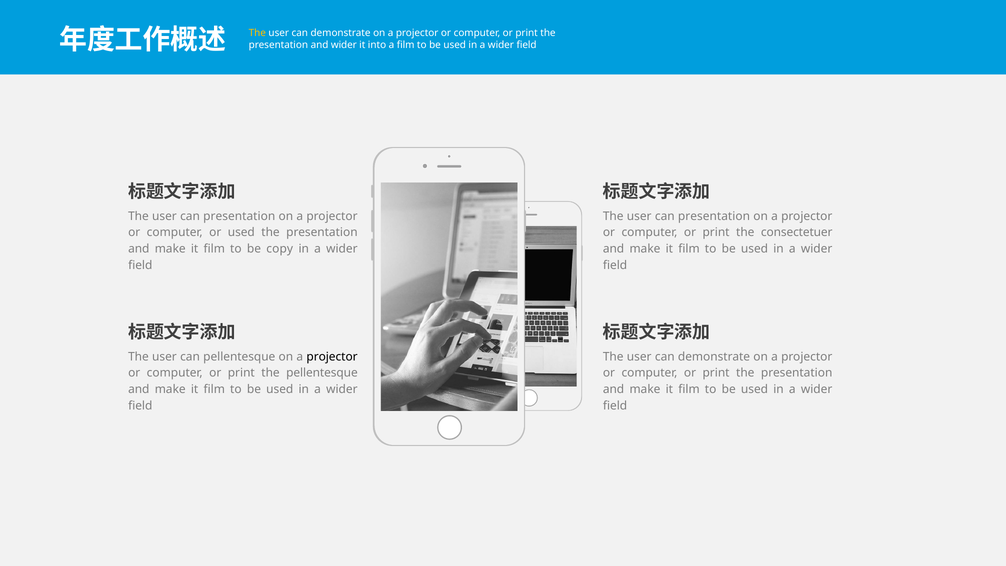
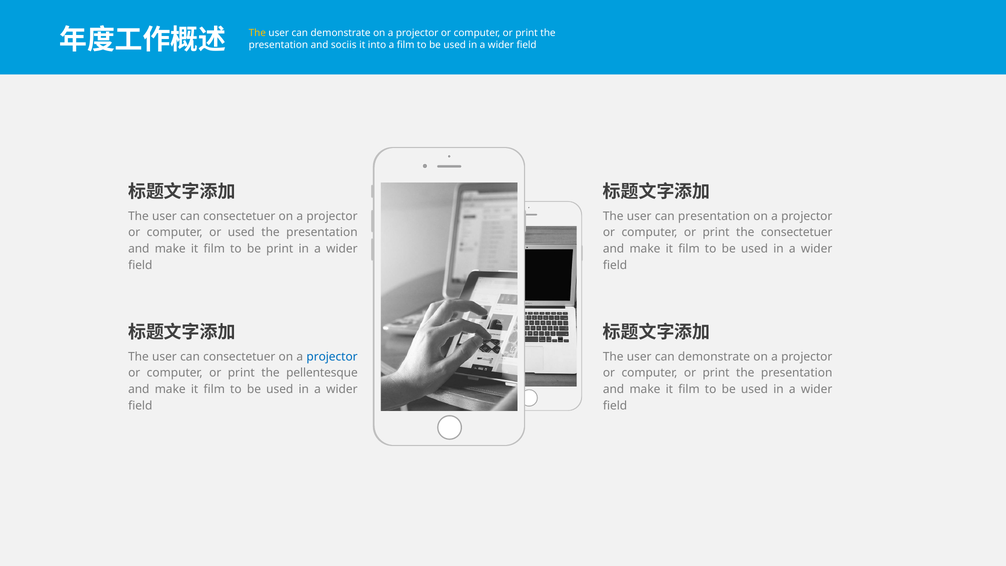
and wider: wider -> sociis (344, 45)
presentation: presentation -> consectetuer (239, 216)
be copy: copy -> print (280, 249)
pellentesque: pellentesque -> consectetuer (239, 357)
projector colour: black -> blue (332, 357)
